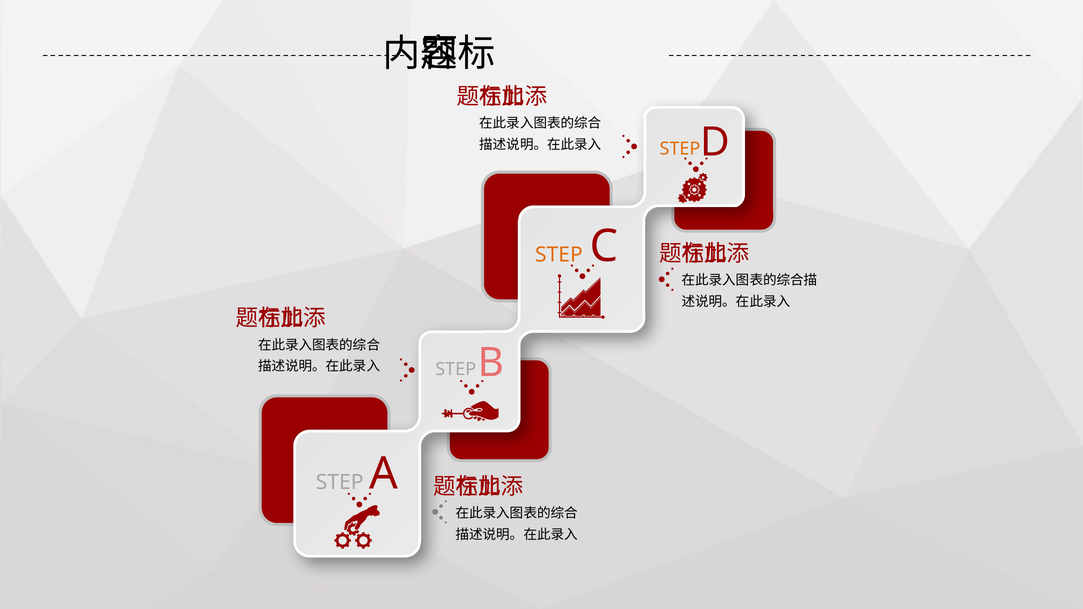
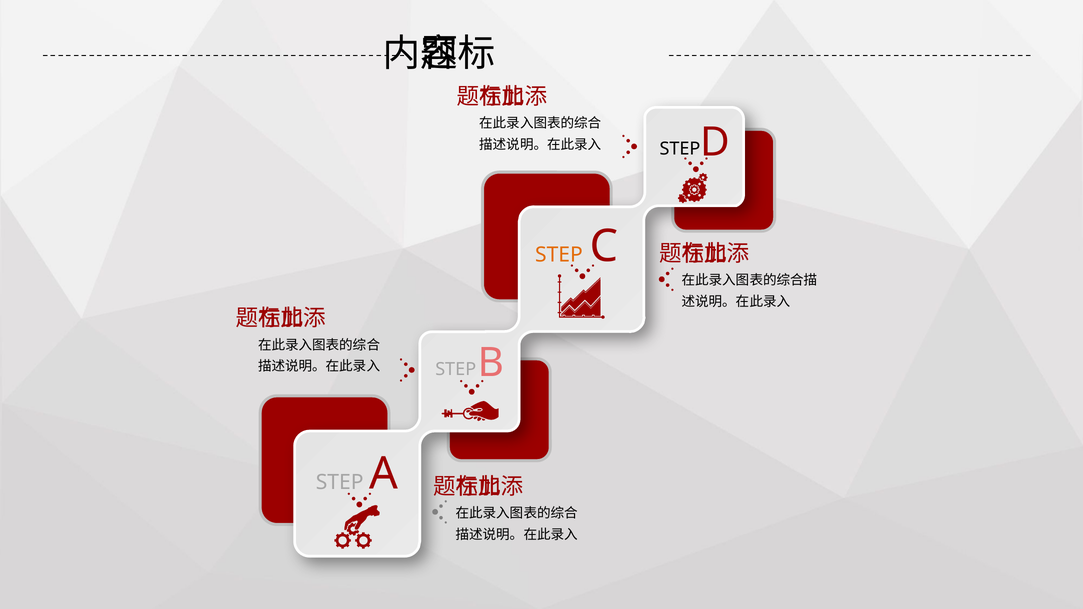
STEP colour: orange -> black (680, 149)
